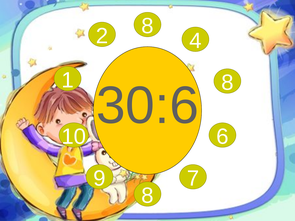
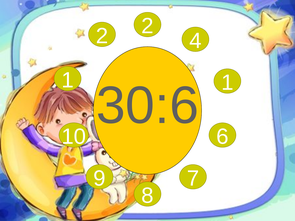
2 8: 8 -> 2 (147, 26)
30:6 8: 8 -> 1 (227, 83)
